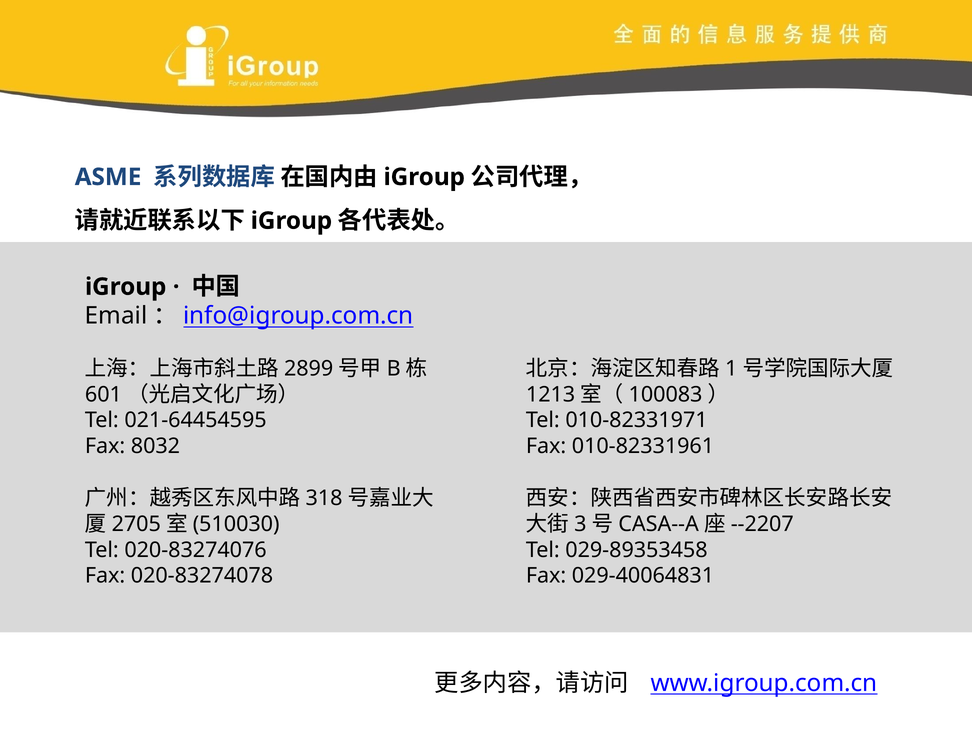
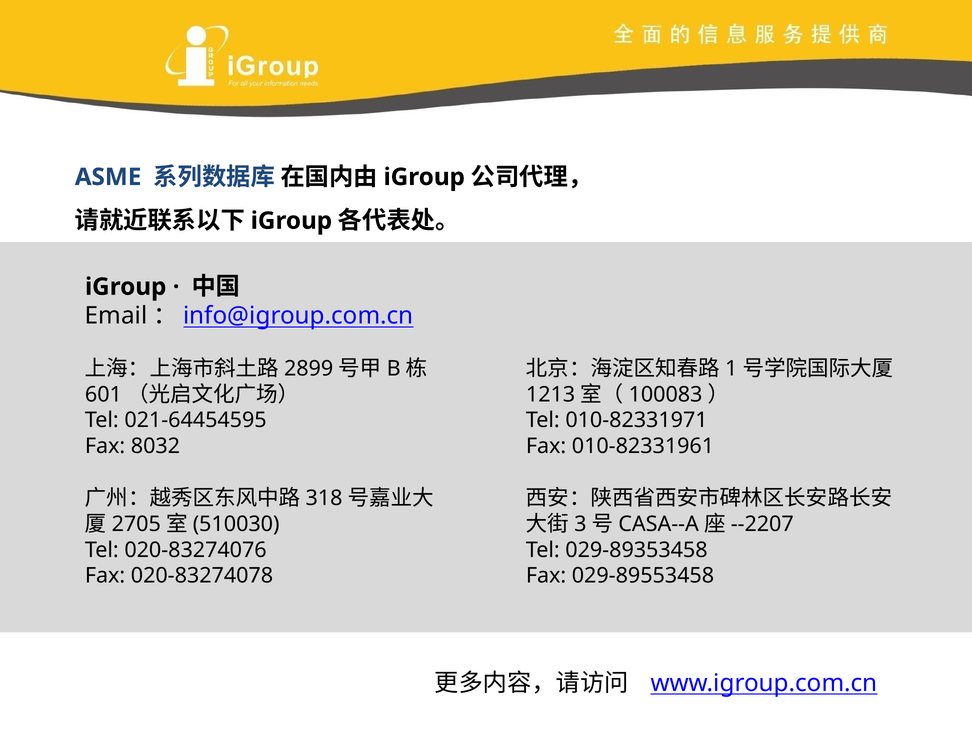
029-40064831: 029-40064831 -> 029-89553458 (643, 576)
